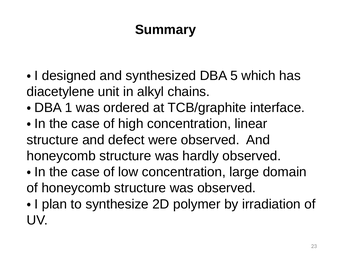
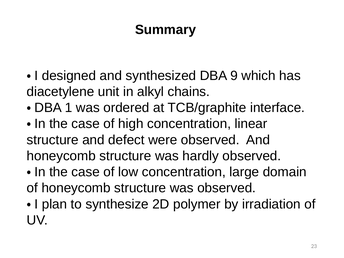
5: 5 -> 9 (234, 76)
